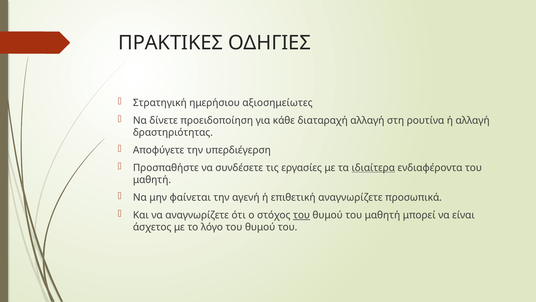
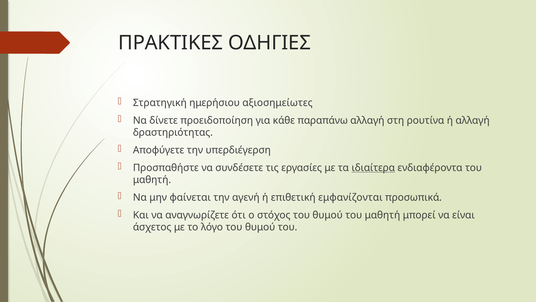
διαταραχή: διαταραχή -> παραπάνω (323, 120)
επιθετική αναγνωρίζετε: αναγνωρίζετε -> εμφανίζονται (350, 197)
του underline: present -> none (302, 215)
